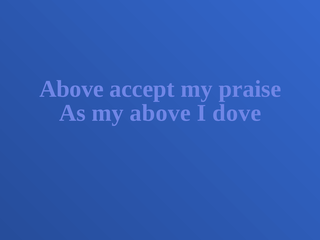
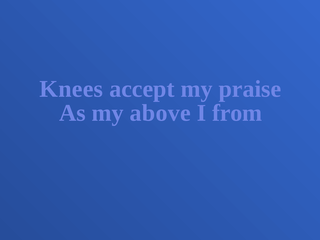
Above: Above -> Knees (71, 89)
dove: dove -> from (237, 113)
